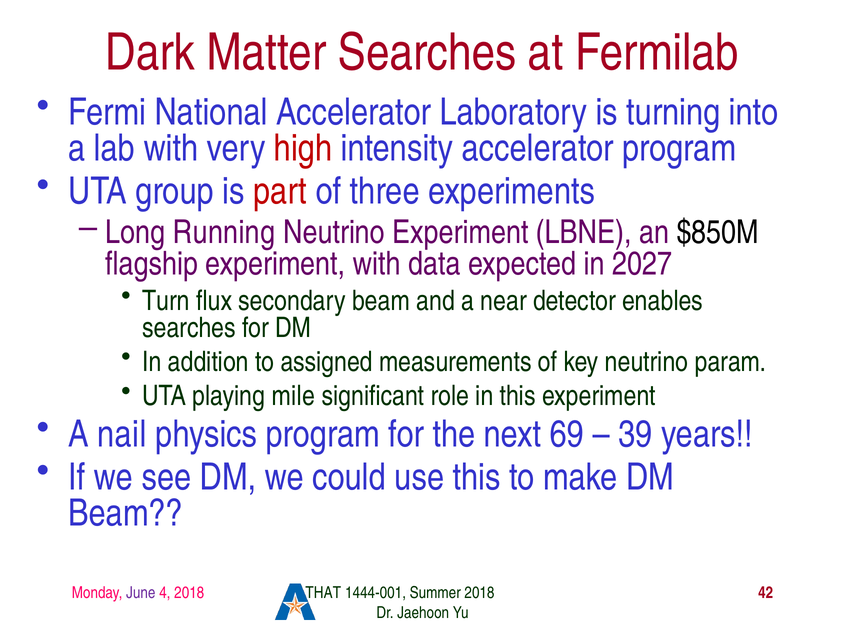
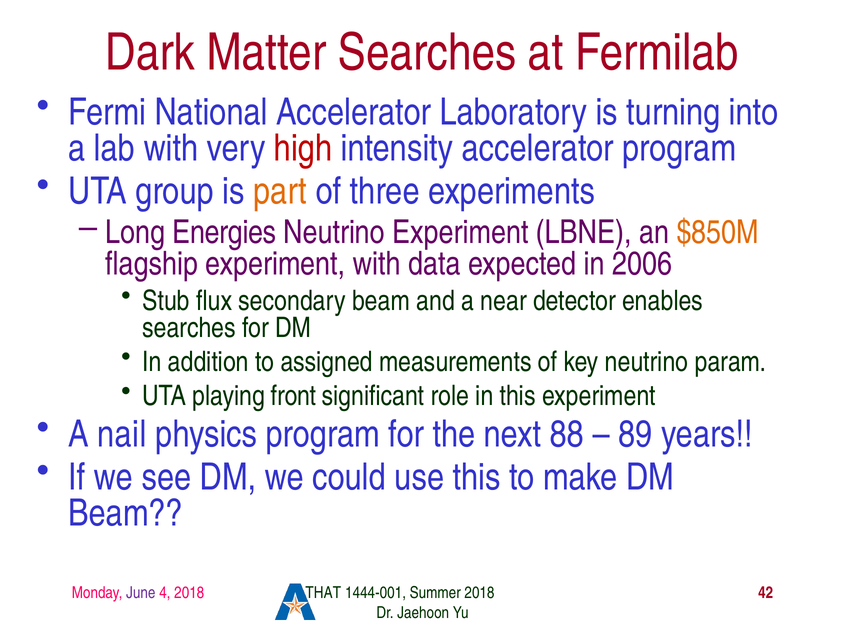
part colour: red -> orange (280, 191)
Running: Running -> Energies (224, 232)
$850M colour: black -> orange (718, 232)
2027: 2027 -> 2006 (642, 264)
Turn: Turn -> Stub (166, 301)
mile: mile -> front (294, 396)
69: 69 -> 88 (567, 434)
39: 39 -> 89 (635, 434)
